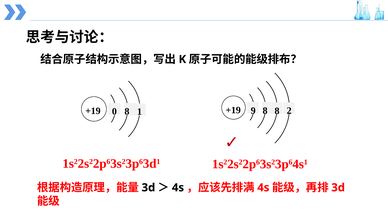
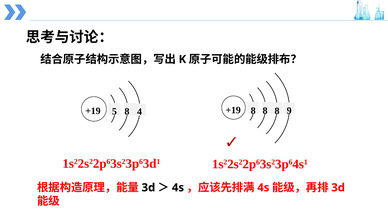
0: 0 -> 5 (114, 112)
1: 1 -> 4 (140, 112)
+19 9: 9 -> 8 (253, 111)
2: 2 -> 9 (289, 111)
